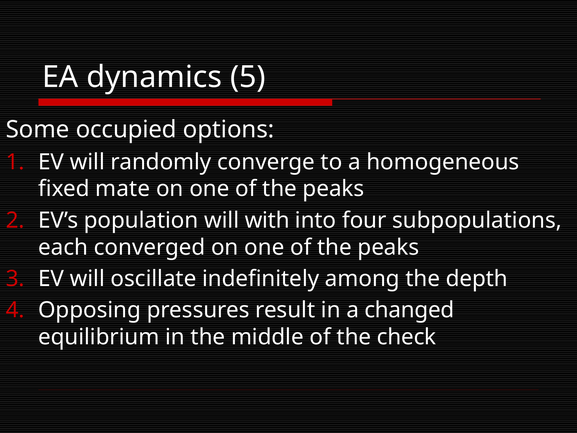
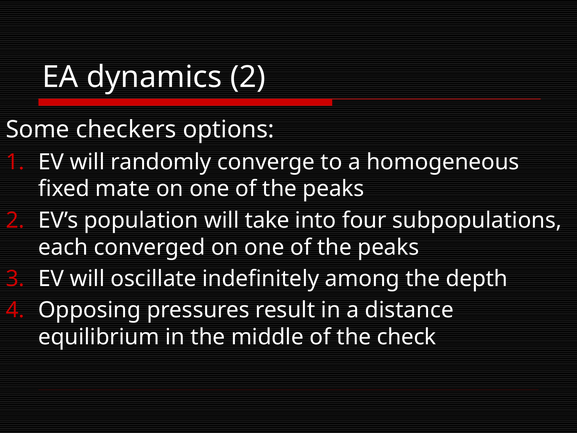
dynamics 5: 5 -> 2 (248, 77)
occupied: occupied -> checkers (126, 130)
with: with -> take (267, 220)
changed: changed -> distance (409, 310)
